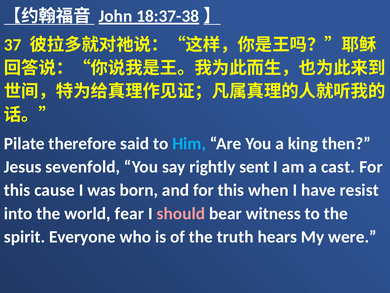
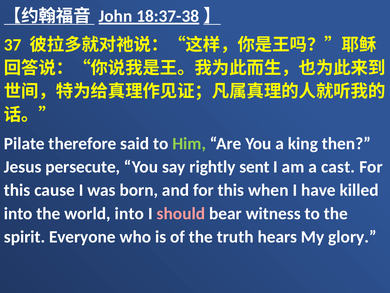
Him colour: light blue -> light green (189, 143)
sevenfold: sevenfold -> persecute (83, 167)
resist: resist -> killed (359, 190)
world fear: fear -> into (129, 213)
were: were -> glory (352, 237)
